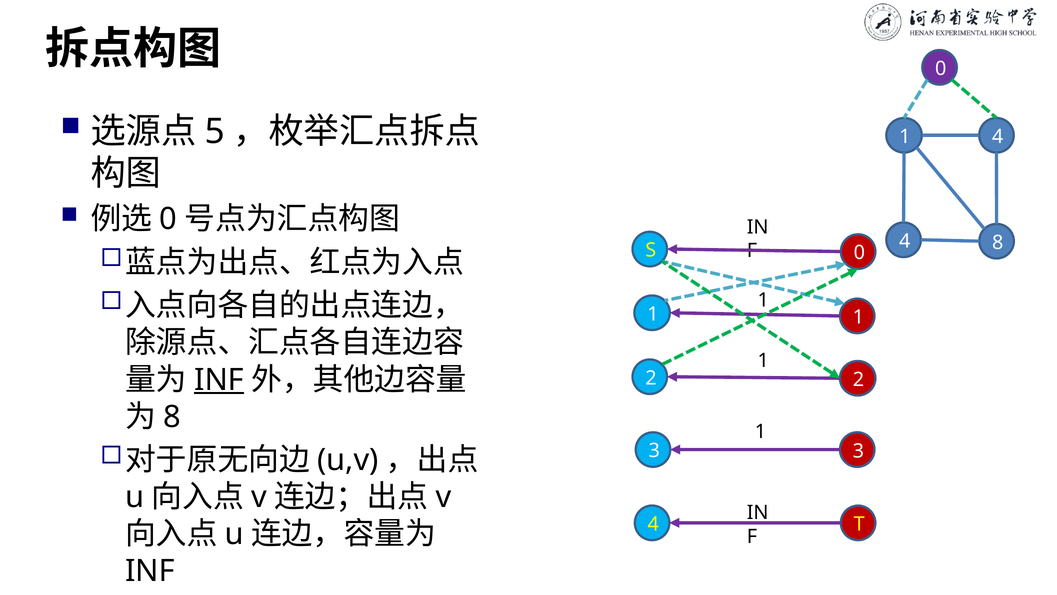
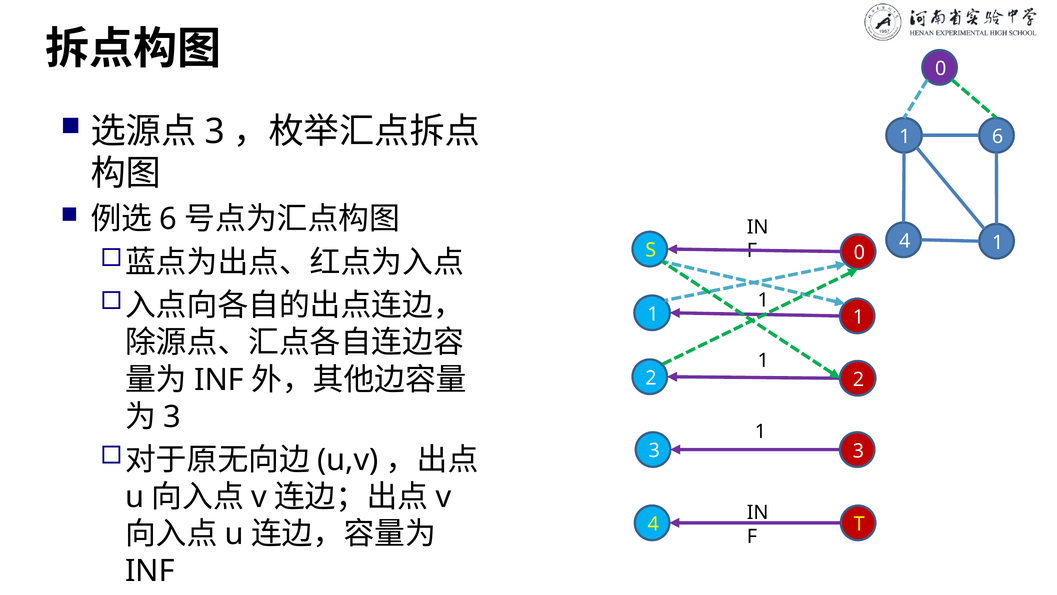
5: 5 -> 3 (215, 131)
1 4: 4 -> 6 (998, 137)
0: 0 -> 6 (168, 219)
4 8: 8 -> 1 (998, 242)
INF underline: present -> none (219, 380)
8: 8 -> 3 (172, 417)
